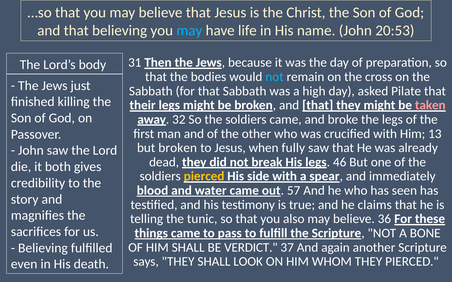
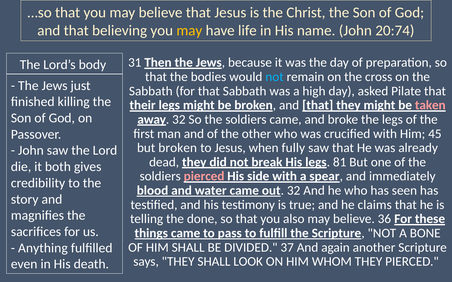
may colour: light blue -> yellow (189, 31)
20:53: 20:53 -> 20:74 (395, 31)
13: 13 -> 45 (435, 134)
46: 46 -> 81 (340, 162)
pierced colour: yellow -> pink (204, 177)
out 57: 57 -> 32 (294, 191)
tunic: tunic -> done (202, 219)
VERDICT: VERDICT -> DIVIDED (251, 248)
Believing: Believing -> Anything (43, 248)
